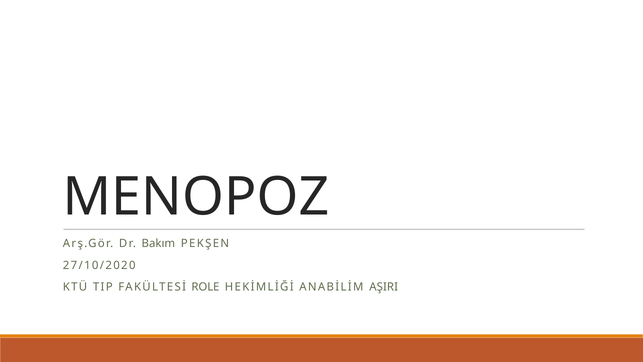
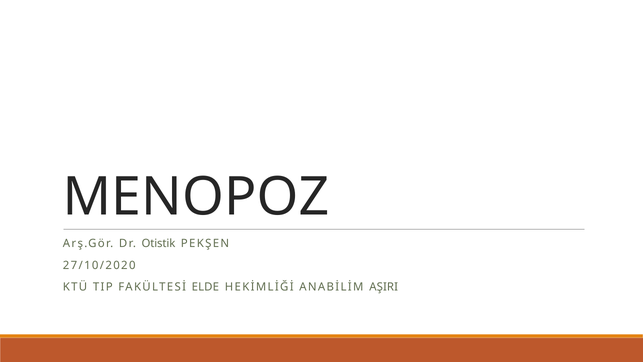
Bakım: Bakım -> Otistik (158, 243)
ROLE: ROLE -> ELDE (205, 287)
